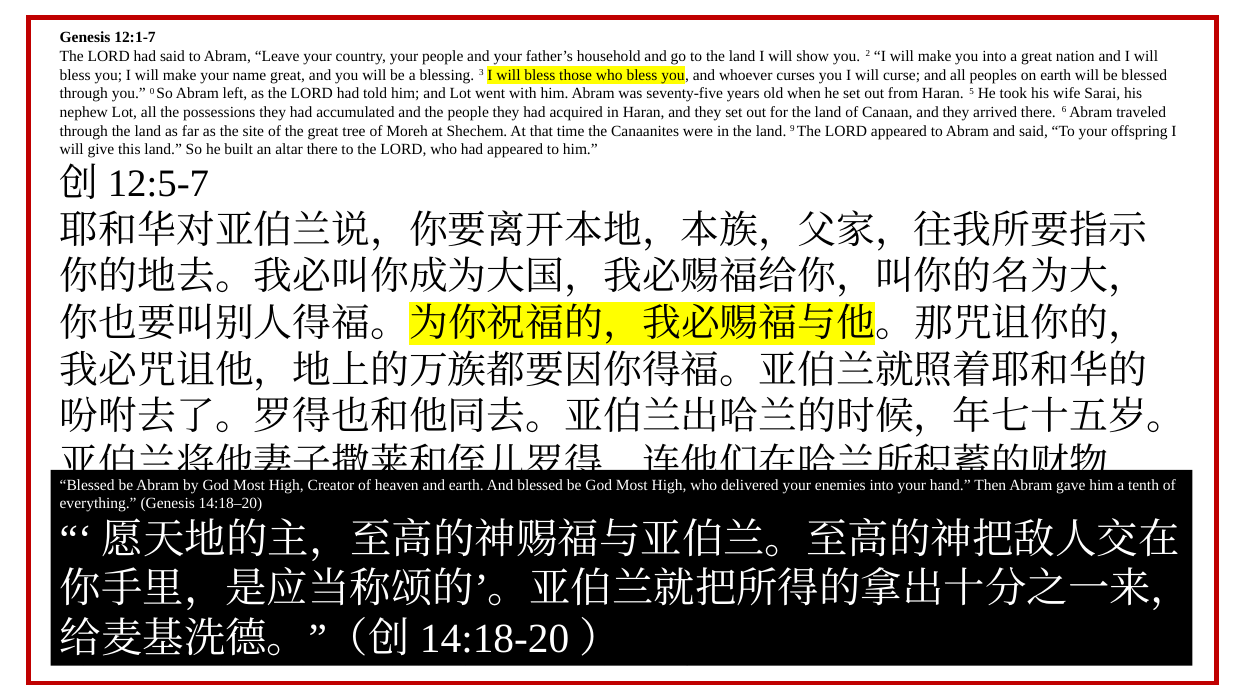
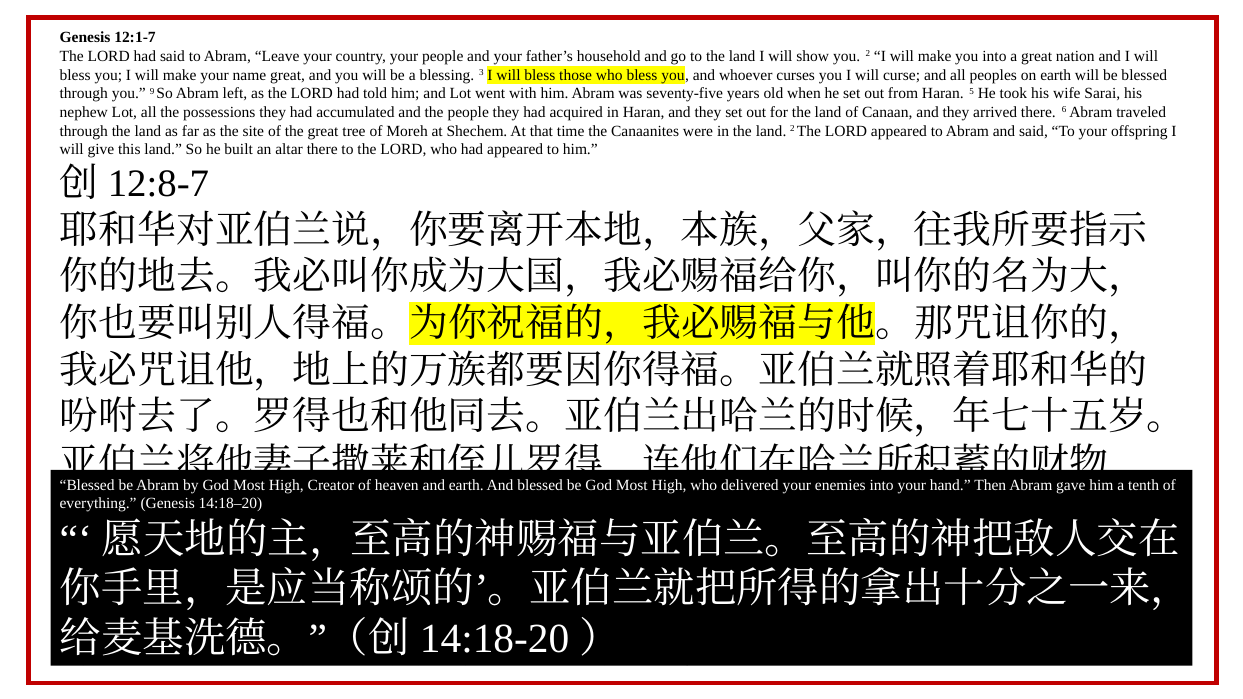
0: 0 -> 9 (152, 91)
land 9: 9 -> 2 (792, 128)
12:5-7: 12:5-7 -> 12:8-7 (158, 184)
